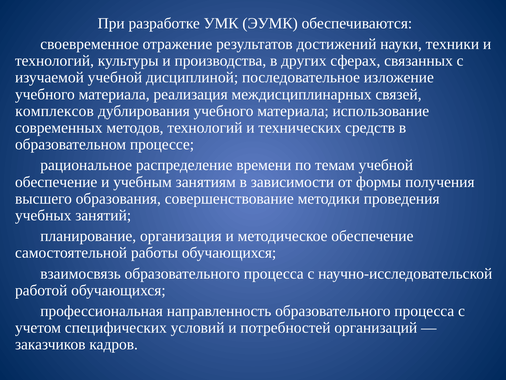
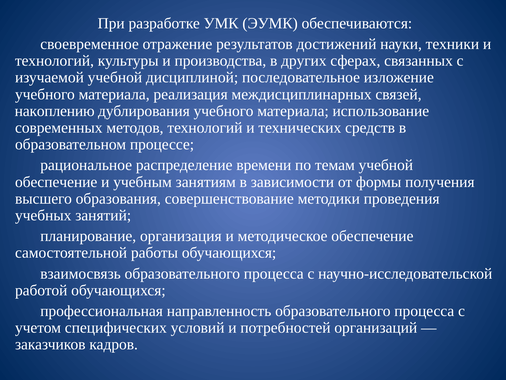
комплексов: комплексов -> накоплению (55, 111)
